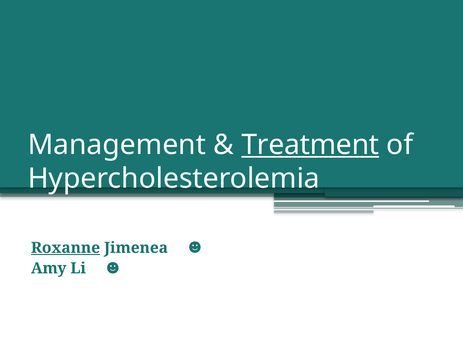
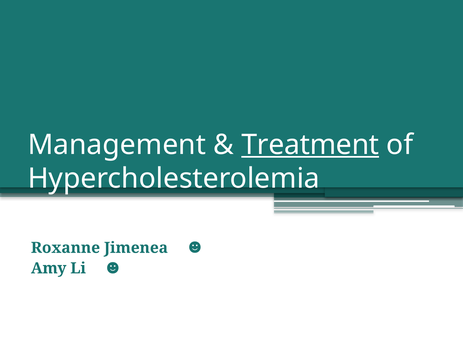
Roxanne underline: present -> none (65, 248)
